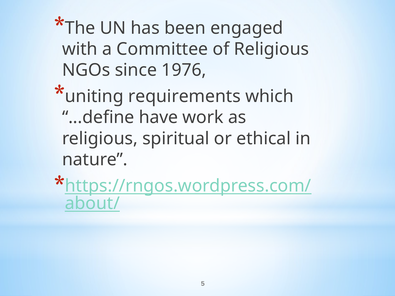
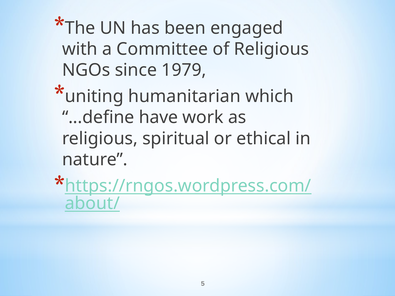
1976: 1976 -> 1979 (184, 70)
requirements: requirements -> humanitarian (184, 96)
